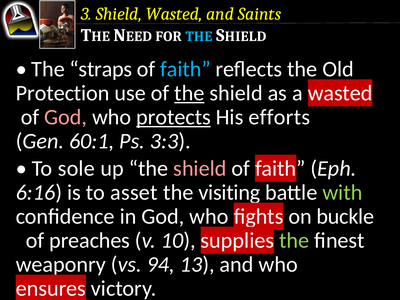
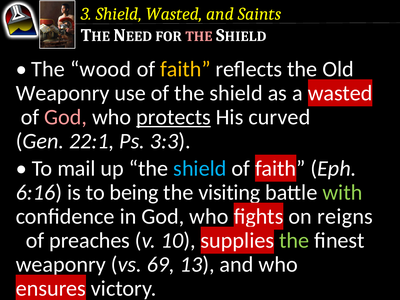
THE colour: light blue -> pink (199, 36)
straps: straps -> wood (101, 69)
faith colour: light blue -> yellow (185, 69)
Protection: Protection -> Weaponry (63, 93)
the underline: present -> none (189, 93)
efforts: efforts -> curved (279, 117)
60:1: 60:1 -> 22:1 (92, 141)
sole: sole -> mail (77, 168)
shield colour: pink -> light blue (200, 168)
asset: asset -> being (134, 192)
buckle: buckle -> reigns (345, 216)
94: 94 -> 69 (161, 264)
